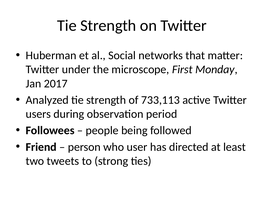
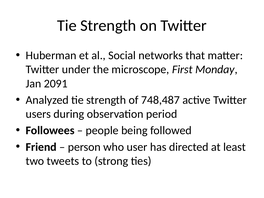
2017: 2017 -> 2091 (56, 84)
733,113: 733,113 -> 748,487 (160, 100)
